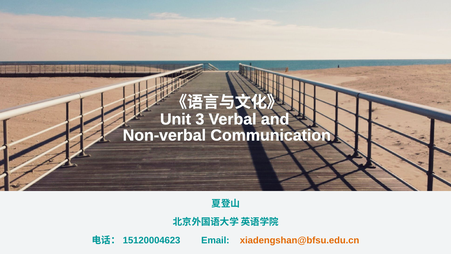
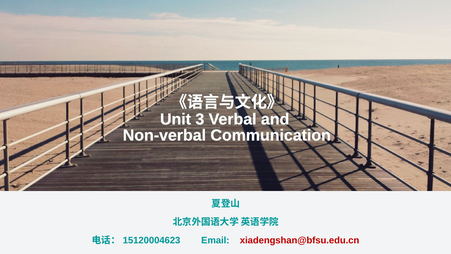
xiadengshan@bfsu.edu.cn colour: orange -> red (300, 240)
